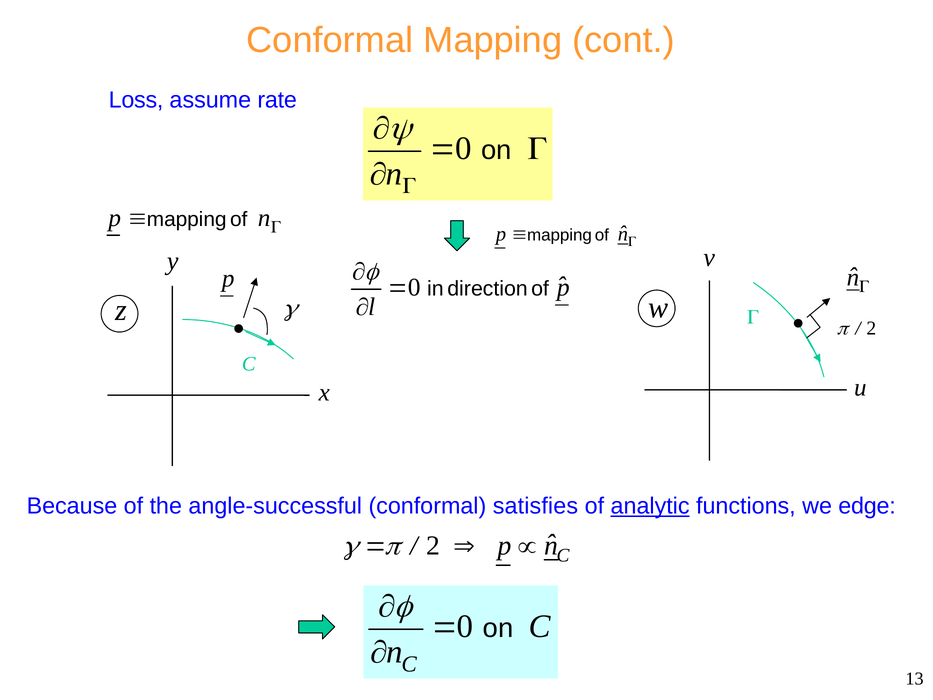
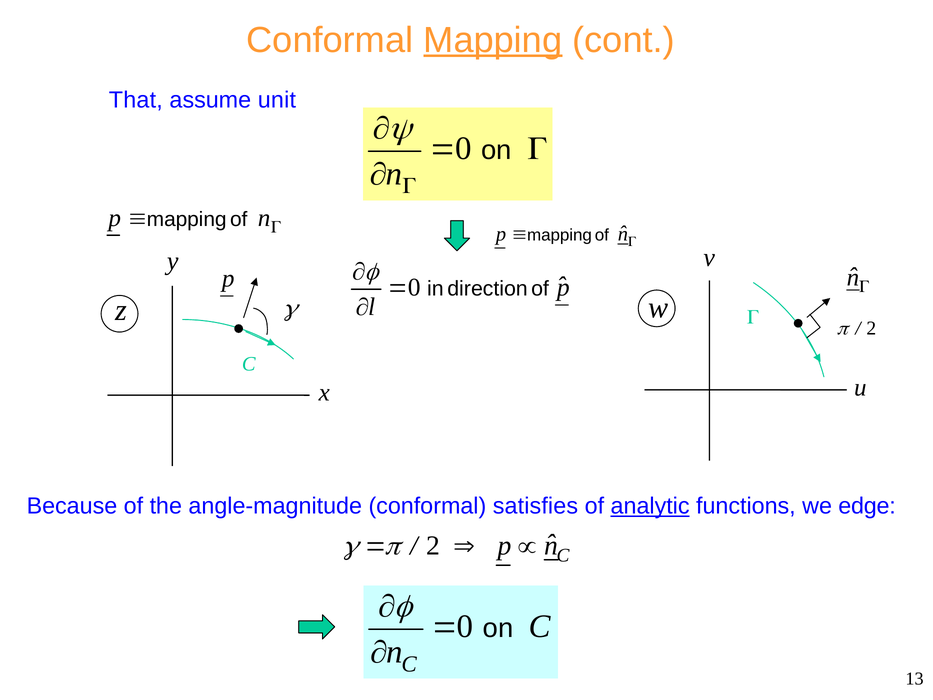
Mapping underline: none -> present (493, 40)
Loss: Loss -> That (136, 100)
rate: rate -> unit (277, 100)
angle-successful: angle-successful -> angle-magnitude (275, 506)
